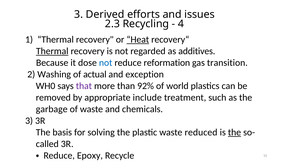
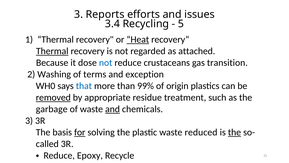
Derived: Derived -> Reports (105, 14)
2.3: 2.3 -> 3.4 (112, 24)
4: 4 -> 5 (181, 24)
additives: additives -> attached (197, 51)
reformation: reformation -> crustaceans (167, 63)
actual: actual -> terms (95, 74)
that colour: purple -> blue (84, 86)
92%: 92% -> 99% (146, 86)
world: world -> origin (177, 86)
removed underline: none -> present (53, 97)
include: include -> residue (147, 97)
and underline: none -> present (113, 109)
for underline: none -> present (80, 132)
